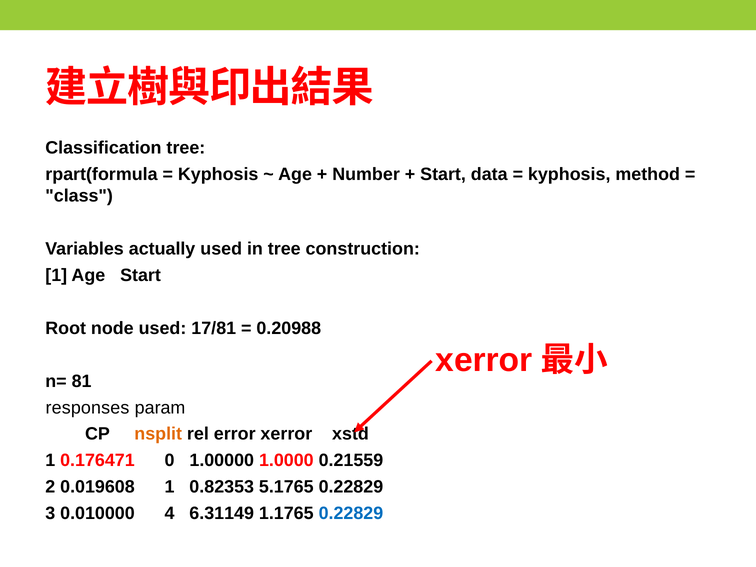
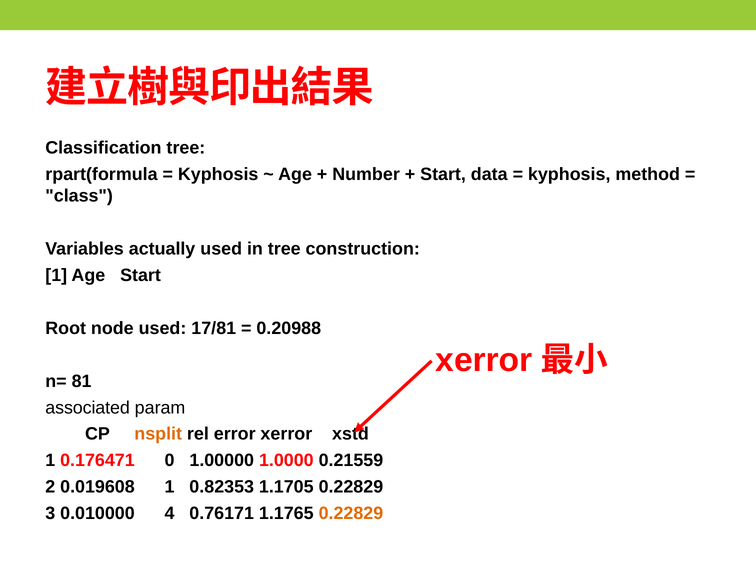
responses: responses -> associated (88, 408)
5.1765: 5.1765 -> 1.1705 (286, 487)
6.31149: 6.31149 -> 0.76171 (222, 513)
0.22829 colour: blue -> orange (351, 513)
